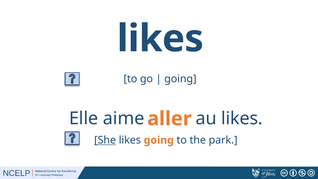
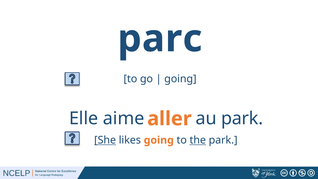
likes: likes -> parc (160, 39)
au likes: likes -> park (242, 118)
the underline: none -> present (198, 140)
